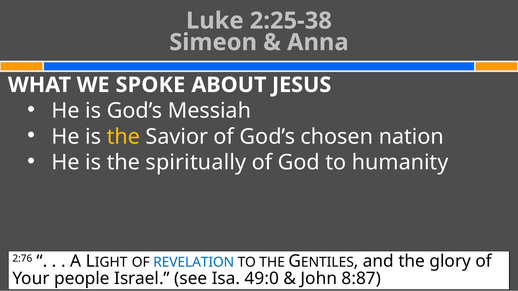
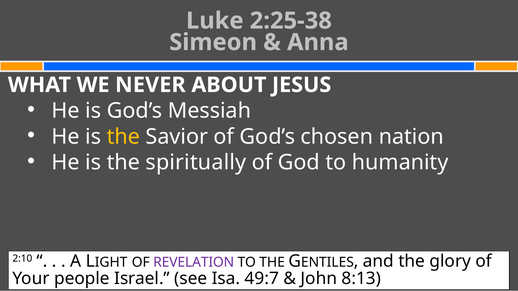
SPOKE: SPOKE -> NEVER (150, 85)
2:76: 2:76 -> 2:10 (22, 259)
REVELATION colour: blue -> purple (194, 263)
49:0: 49:0 -> 49:7 (262, 279)
8:87: 8:87 -> 8:13 (361, 279)
